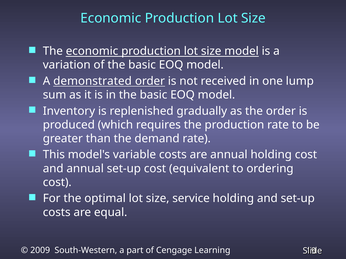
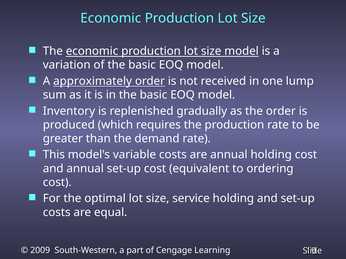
demonstrated: demonstrated -> approximately (93, 81)
